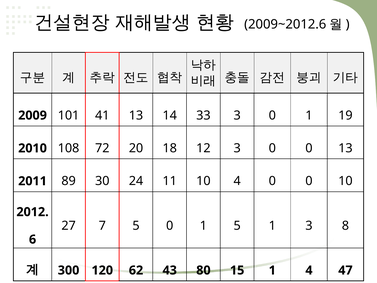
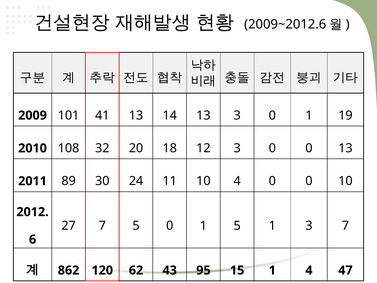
14 33: 33 -> 13 (203, 115)
72: 72 -> 32 (102, 148)
3 8: 8 -> 7 (345, 226)
300: 300 -> 862 (69, 270)
80: 80 -> 95 (203, 270)
